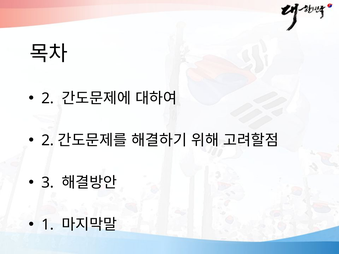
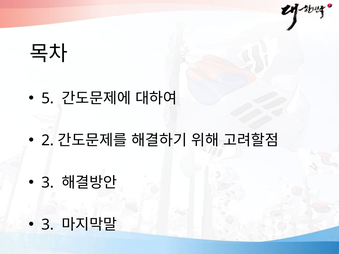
2: 2 -> 5 (48, 98)
1: 1 -> 3 (48, 225)
